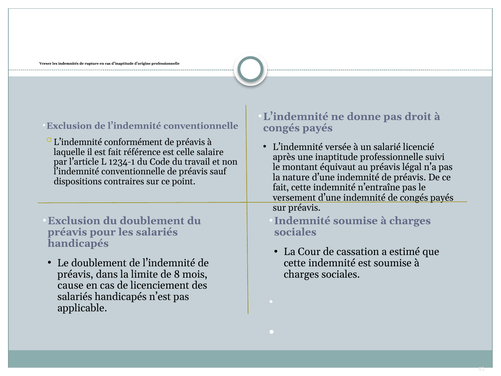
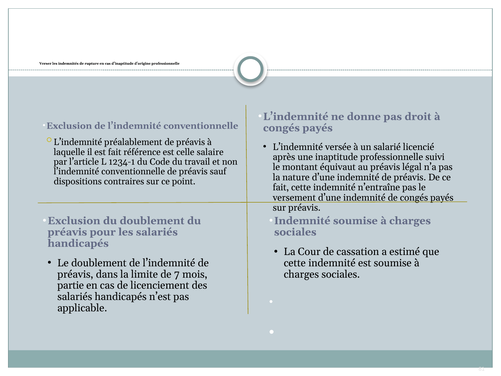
conformément: conformément -> préalablement (133, 142)
8: 8 -> 7 (177, 274)
cause: cause -> partie (71, 285)
